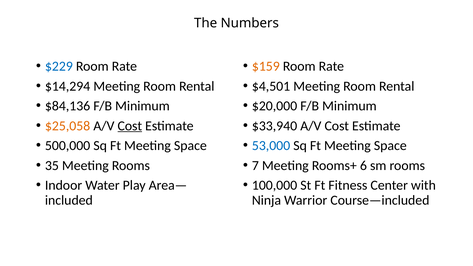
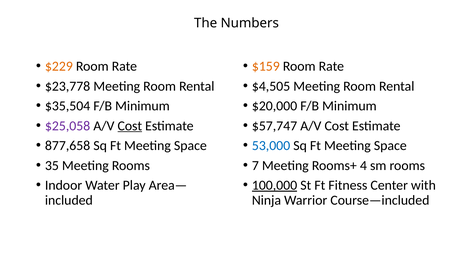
$229 colour: blue -> orange (59, 66)
$14,294: $14,294 -> $23,778 (68, 86)
$4,501: $4,501 -> $4,505 (271, 86)
$84,136: $84,136 -> $35,504 (68, 106)
$25,058 colour: orange -> purple (68, 126)
$33,940: $33,940 -> $57,747 (275, 126)
500,000: 500,000 -> 877,658 (68, 146)
6: 6 -> 4 (363, 166)
100,000 underline: none -> present (275, 185)
